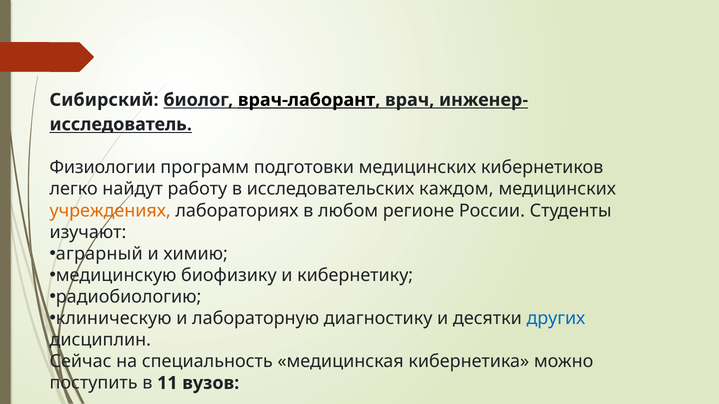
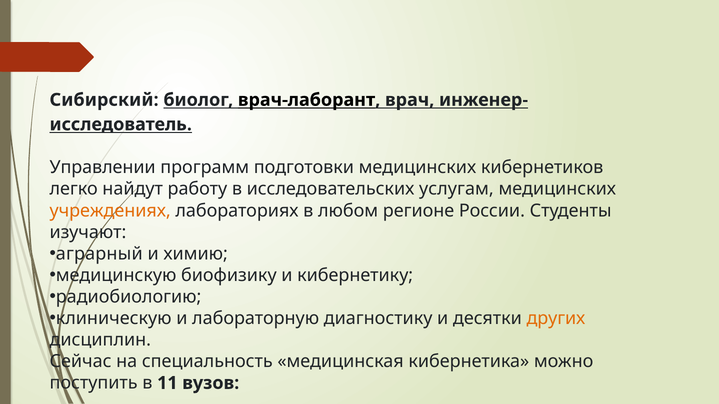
Физиологии: Физиологии -> Управлении (103, 168)
каждом: каждом -> услугам (456, 189)
других colour: blue -> orange (556, 319)
